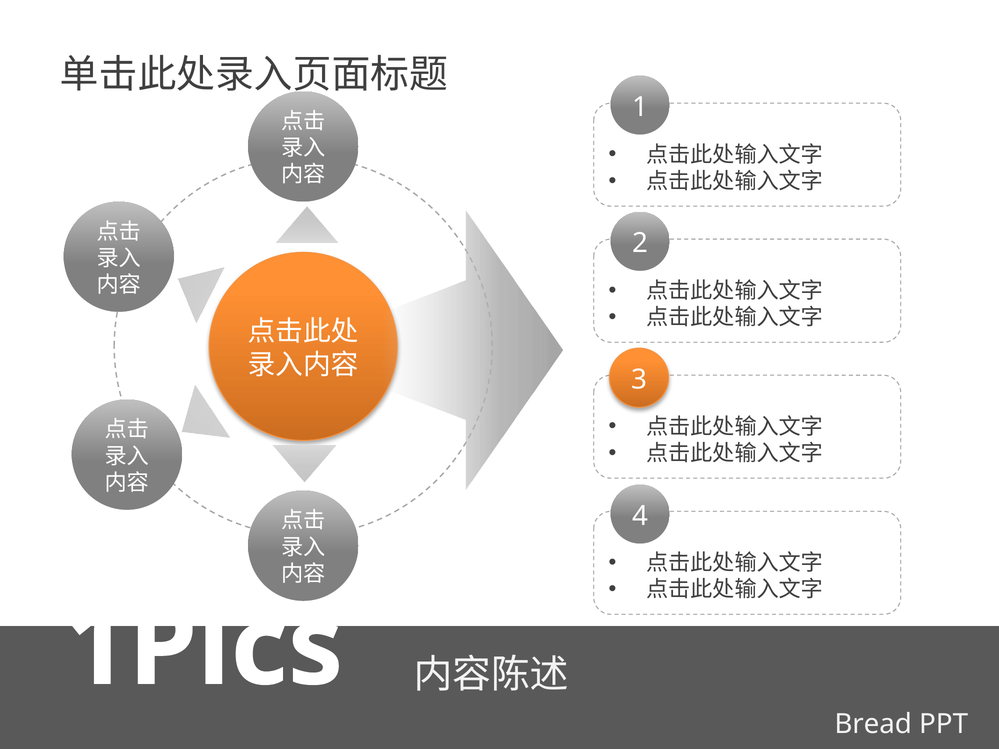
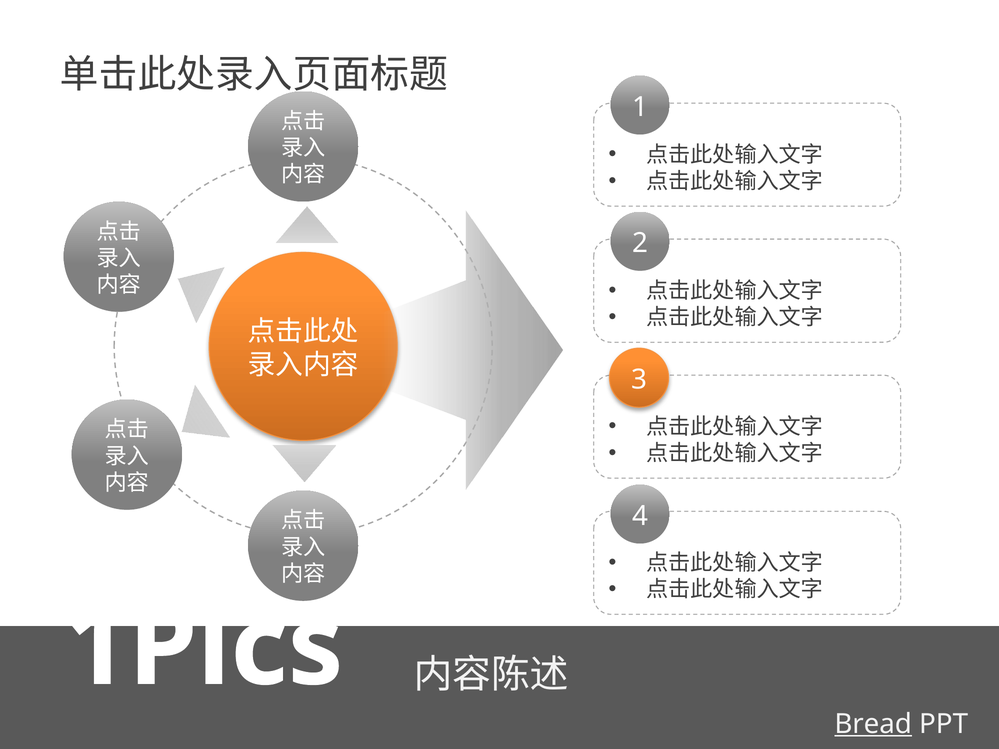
Bread underline: none -> present (873, 724)
